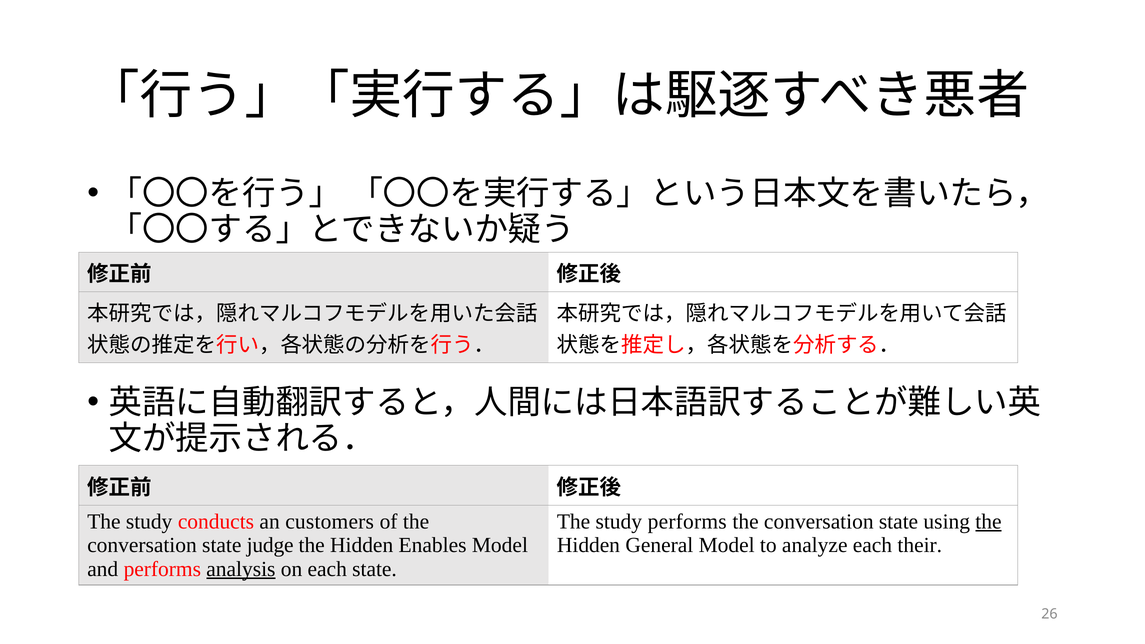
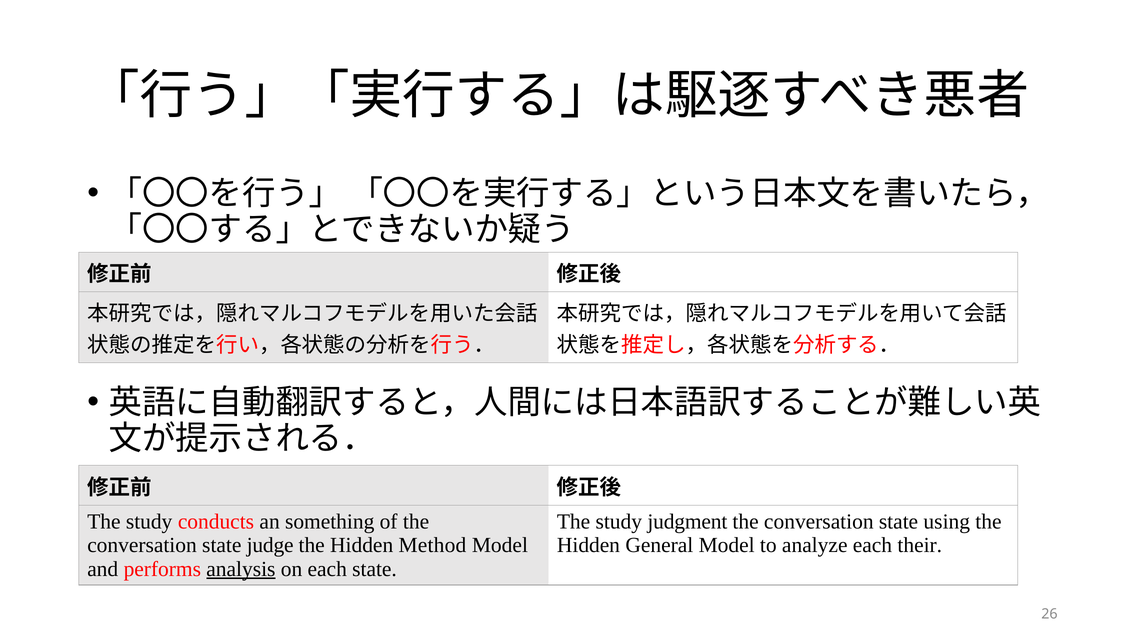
customers: customers -> something (330, 522)
study performs: performs -> judgment (687, 522)
the underline: present -> none (988, 522)
Enables: Enables -> Method (432, 545)
